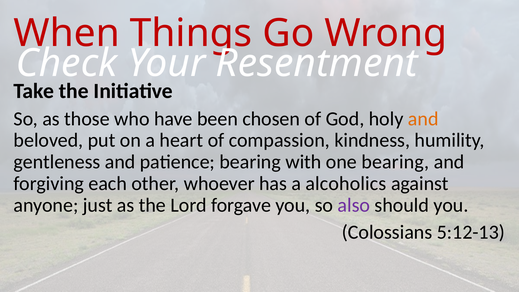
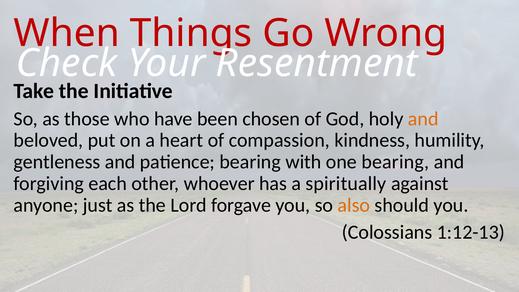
alcoholics: alcoholics -> spiritually (346, 184)
also colour: purple -> orange (354, 205)
5:12-13: 5:12-13 -> 1:12-13 (471, 232)
